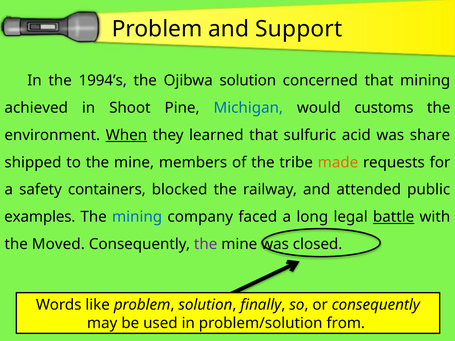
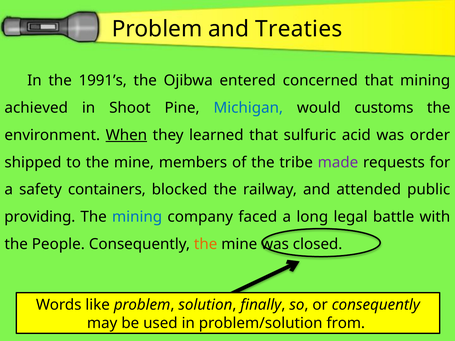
Support: Support -> Treaties (299, 29)
1994’s: 1994’s -> 1991’s (103, 81)
Ojibwa solution: solution -> entered (248, 81)
share: share -> order (430, 135)
made colour: orange -> purple (338, 162)
examples: examples -> providing (40, 217)
battle underline: present -> none (394, 217)
Moved: Moved -> People (58, 244)
the colour: purple -> orange (206, 244)
